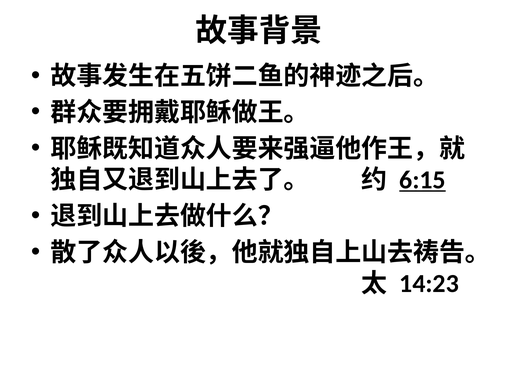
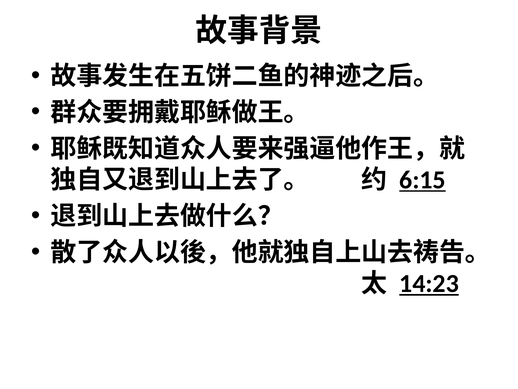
14:23 underline: none -> present (429, 283)
